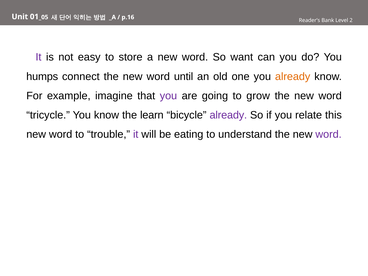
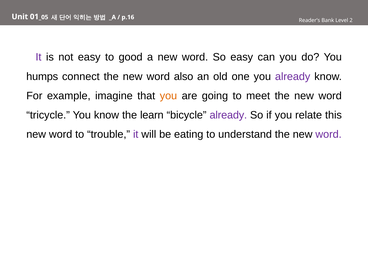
store: store -> good (131, 57)
So want: want -> easy (242, 57)
until: until -> also (184, 76)
already colour: orange -> purple (293, 76)
you colour: purple -> orange (168, 96)
grow: grow -> meet (258, 96)
